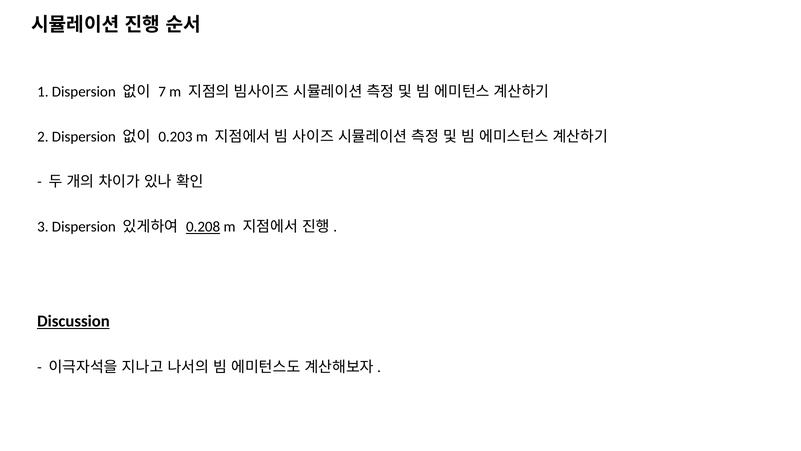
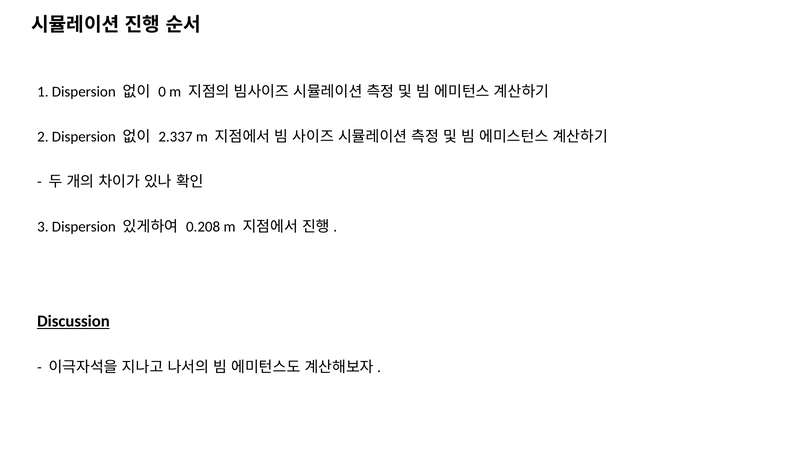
7: 7 -> 0 (162, 91)
0.203: 0.203 -> 2.337 (175, 137)
0.208 underline: present -> none (203, 227)
